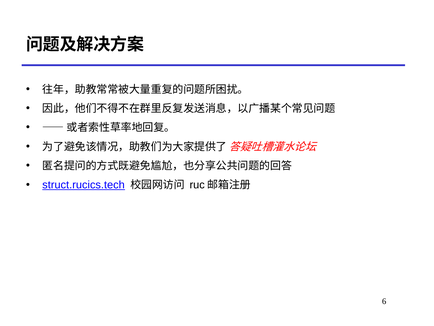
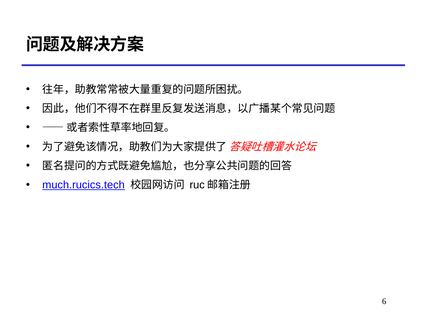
struct.rucics.tech: struct.rucics.tech -> much.rucics.tech (84, 185)
